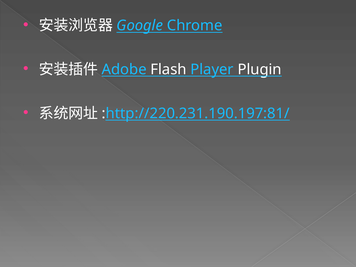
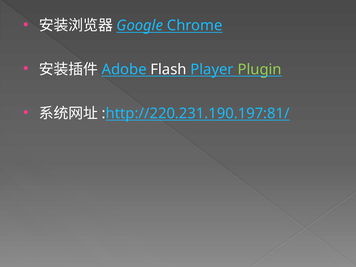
Plugin colour: white -> light green (260, 70)
